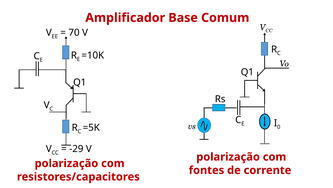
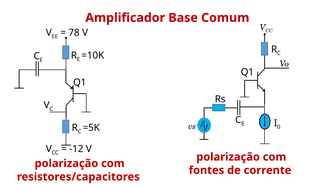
70: 70 -> 78 (74, 33)
-29: -29 -> -12 (76, 148)
